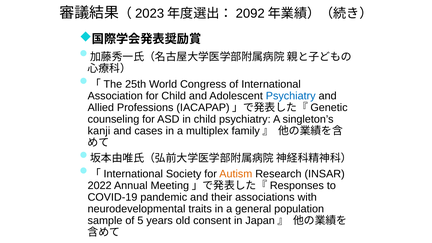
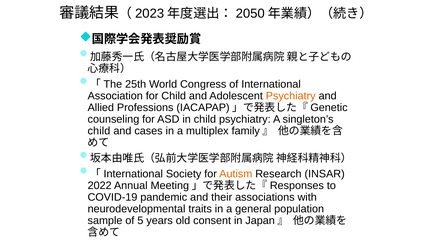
2092: 2092 -> 2050 (250, 14)
Psychiatry colour: blue -> orange (291, 96)
kanji: kanji -> child (99, 131)
